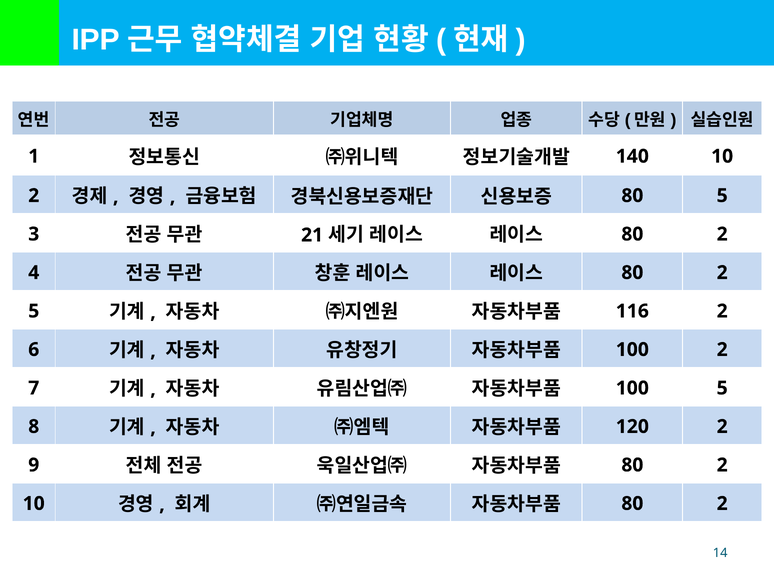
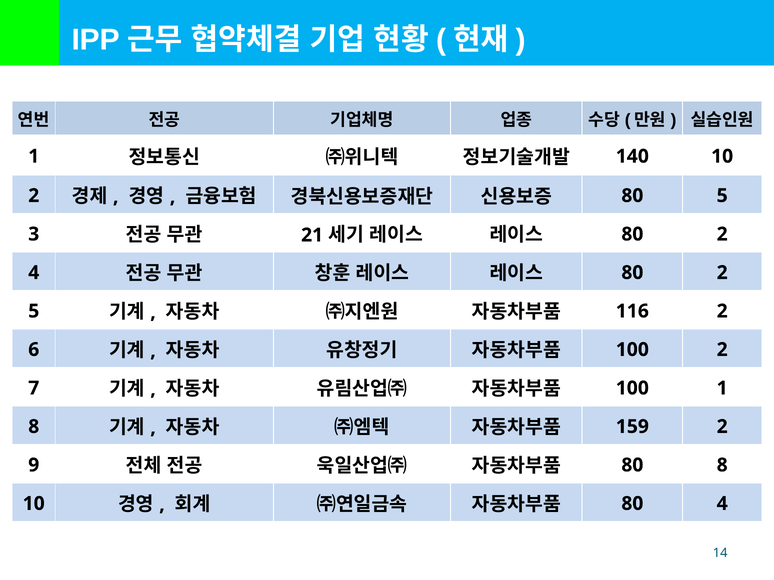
100 5: 5 -> 1 (722, 388)
120: 120 -> 159 (632, 427)
2: 2 -> 8 (722, 465)
2: 2 -> 4 (722, 504)
